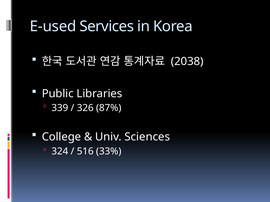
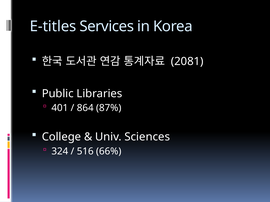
E-used: E-used -> E-titles (53, 26)
2038: 2038 -> 2081 (187, 62)
339: 339 -> 401 (60, 108)
326: 326 -> 864 (85, 108)
33%: 33% -> 66% (109, 152)
